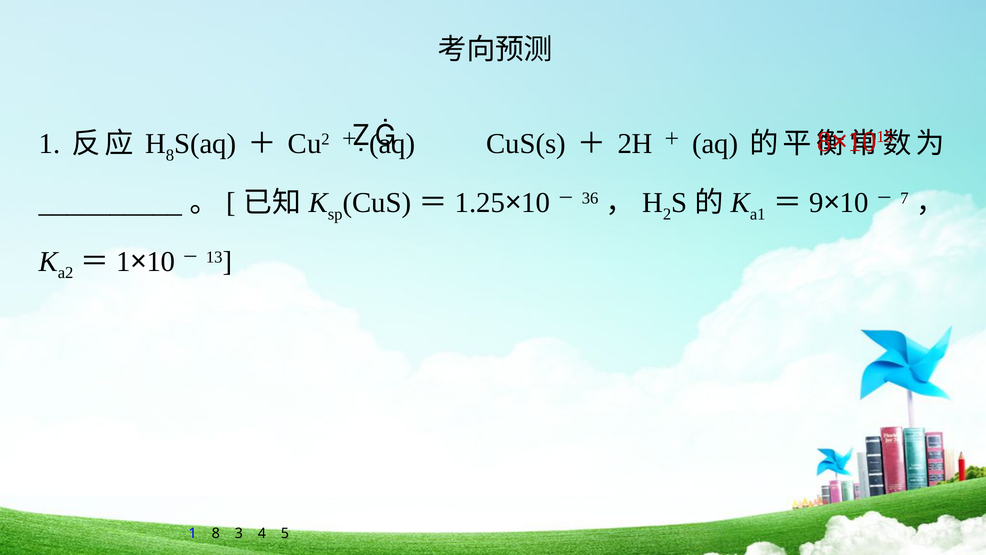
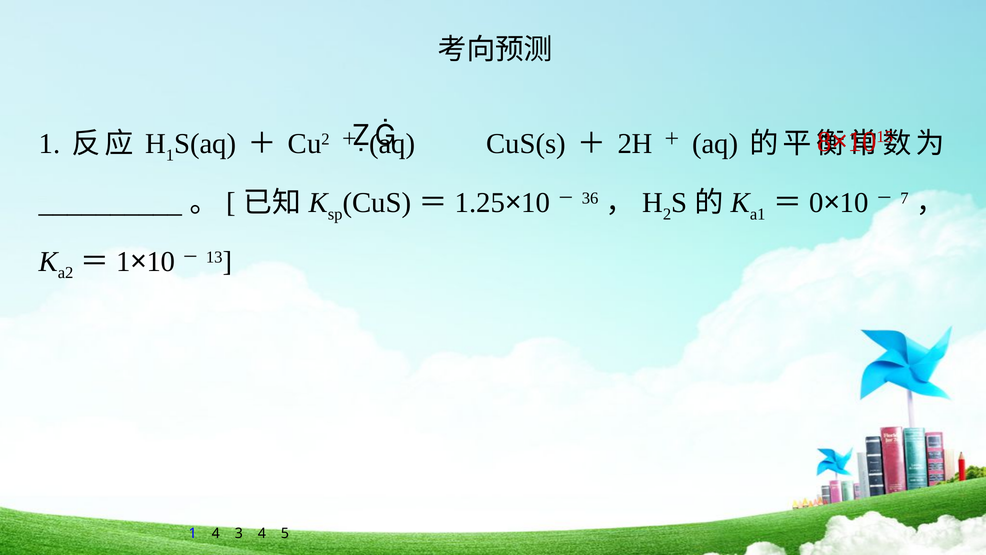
8: 8 -> 1 (170, 155)
9: 9 -> 0 (816, 203)
1 8: 8 -> 4 (216, 533)
